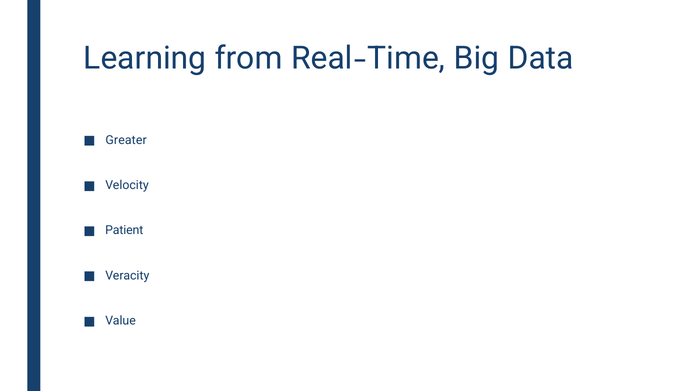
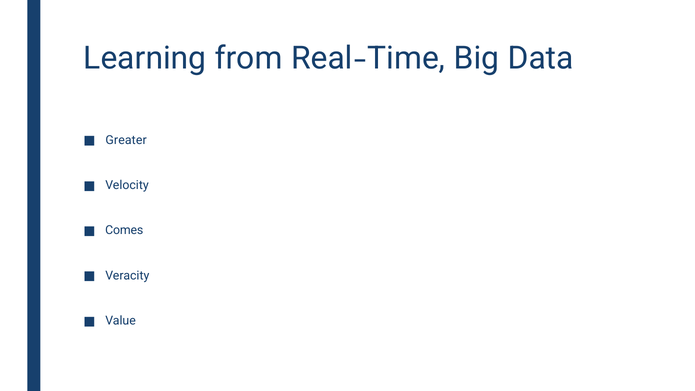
Patient: Patient -> Comes (124, 230)
